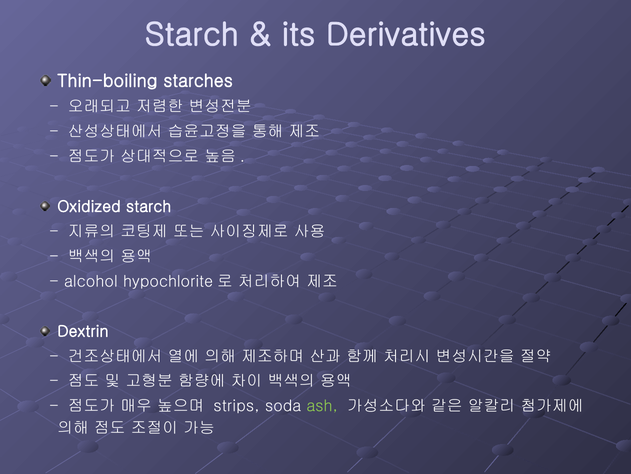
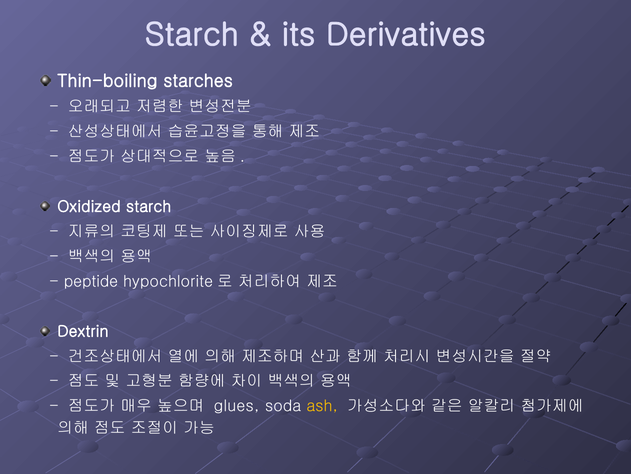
alcohol: alcohol -> peptide (91, 281)
strips: strips -> glues (237, 406)
ash colour: light green -> yellow (322, 406)
